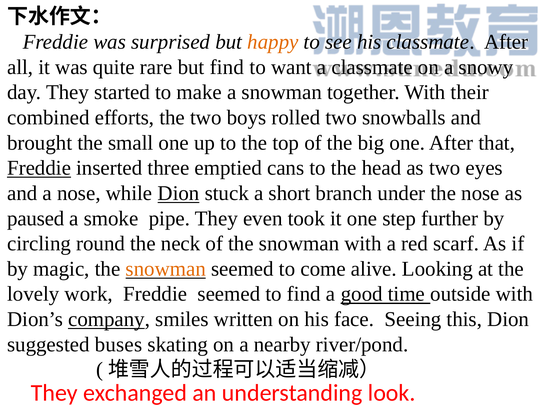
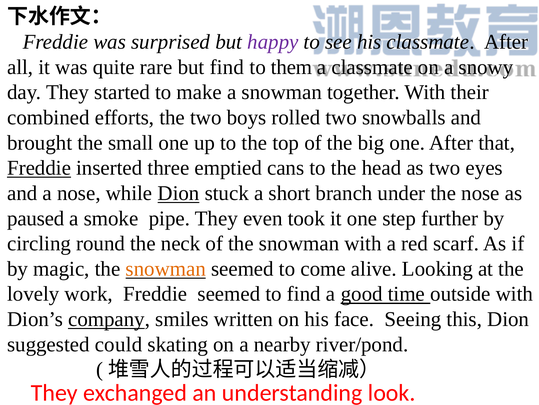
happy colour: orange -> purple (273, 42)
want: want -> them (292, 67)
buses: buses -> could (119, 344)
